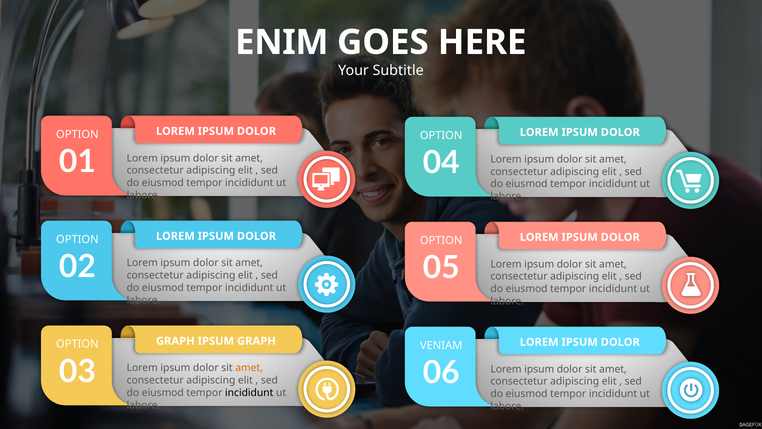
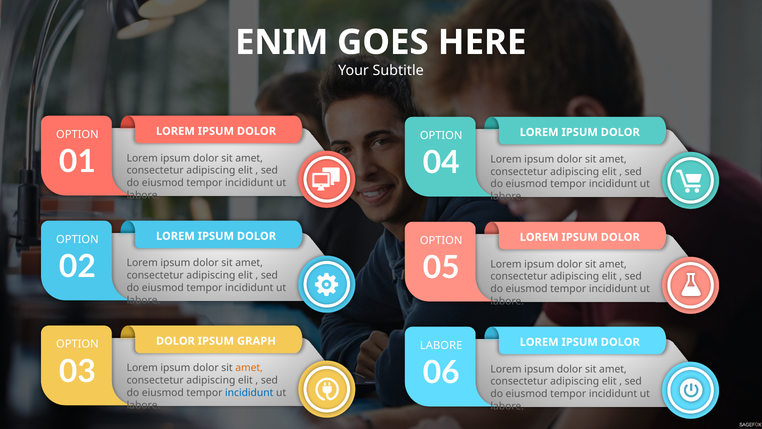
GRAPH: GRAPH -> DOLOR (175, 341)
VENIAM: VENIAM -> LABORE (441, 345)
incididunt colour: black -> blue (249, 392)
